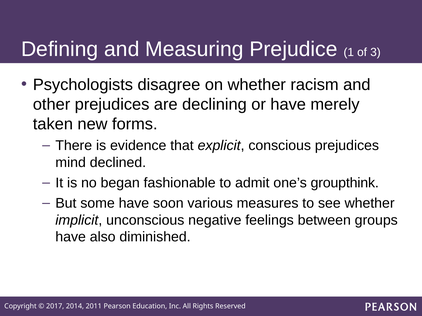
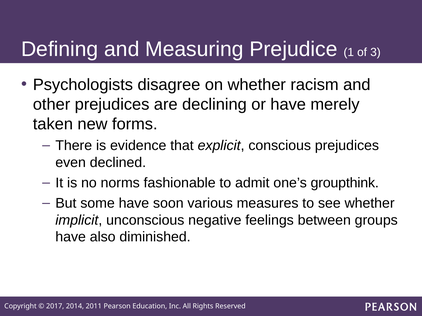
mind: mind -> even (71, 163)
began: began -> norms (120, 183)
